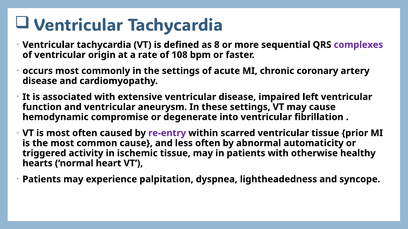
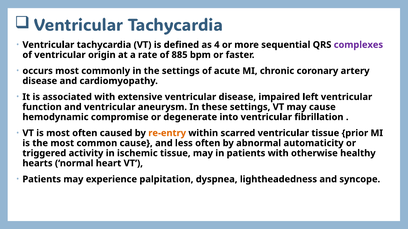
8: 8 -> 4 (217, 45)
108: 108 -> 885 (180, 55)
re-entry colour: purple -> orange (167, 133)
